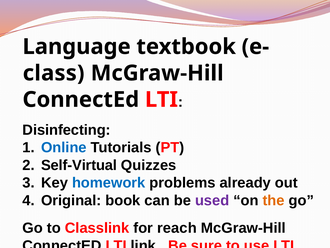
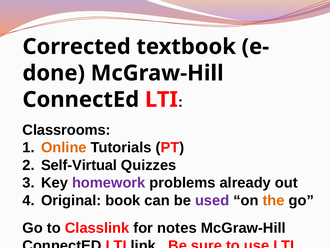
Language: Language -> Corrected (77, 47)
class: class -> done (54, 73)
Disinfecting: Disinfecting -> Classrooms (67, 130)
Online colour: blue -> orange (64, 147)
homework colour: blue -> purple (109, 182)
reach: reach -> notes (177, 228)
